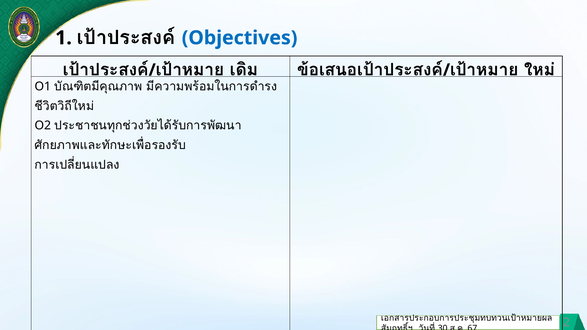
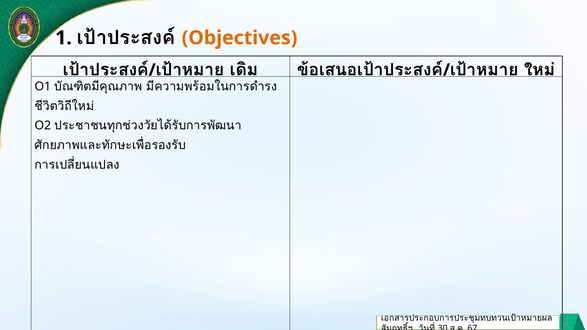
Objectives colour: blue -> orange (240, 38)
